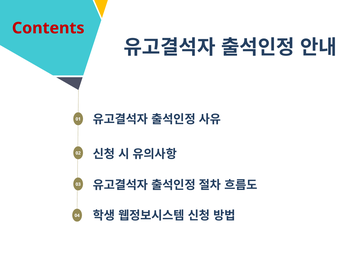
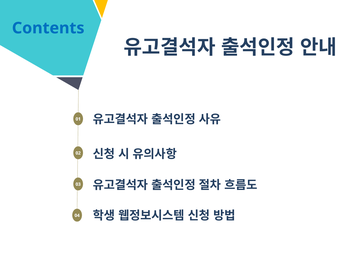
Contents colour: red -> blue (48, 28)
